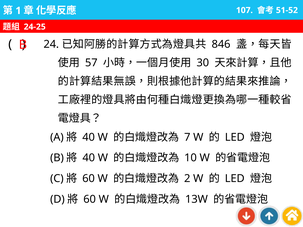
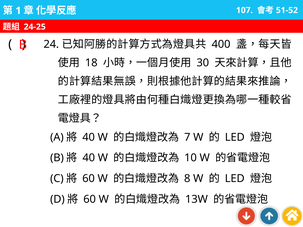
846: 846 -> 400 (221, 44)
57: 57 -> 18 (91, 63)
2: 2 -> 8 (187, 179)
